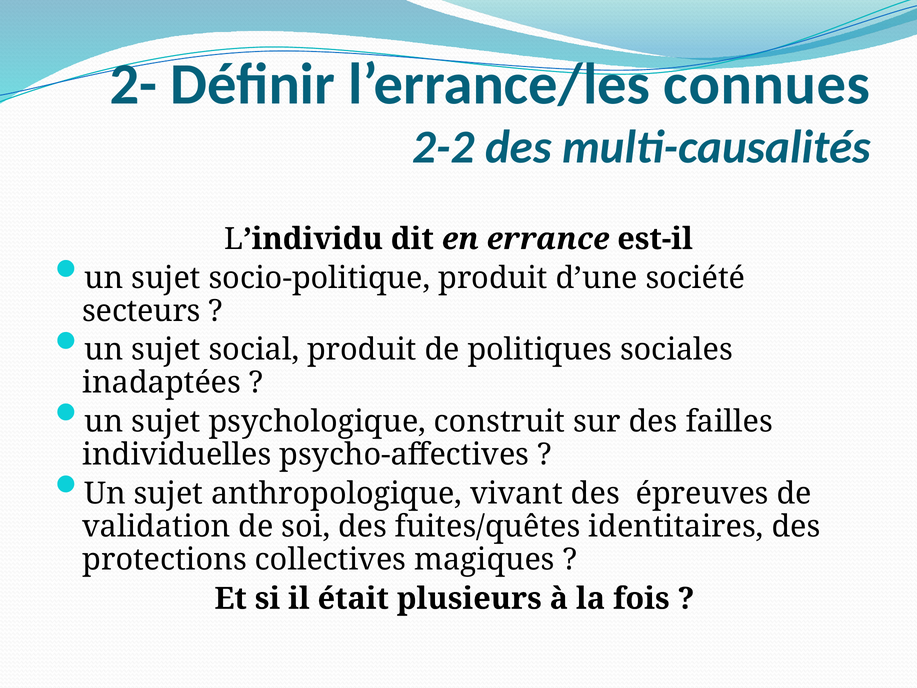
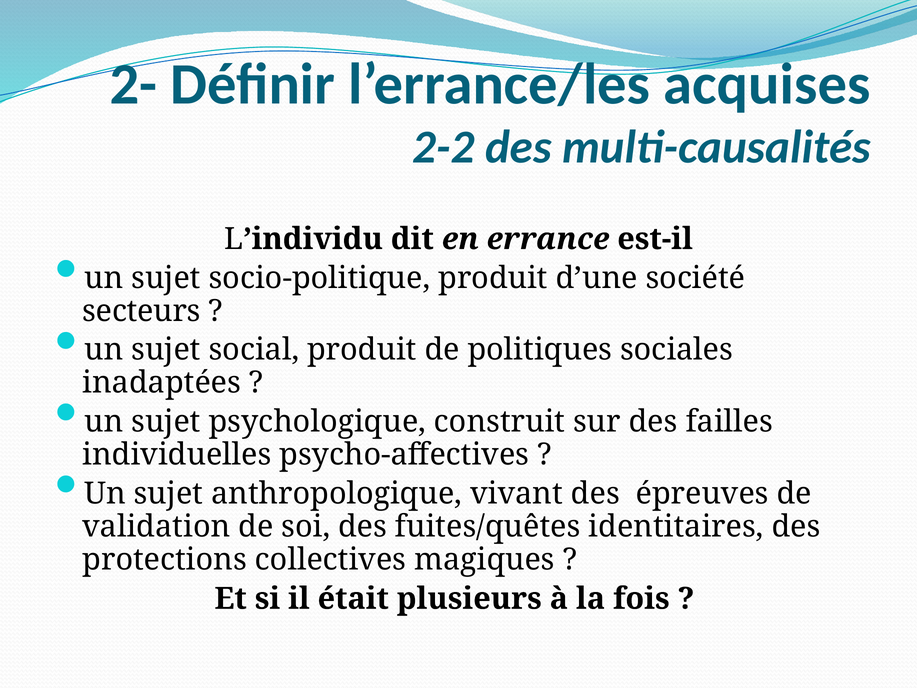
connues: connues -> acquises (767, 84)
